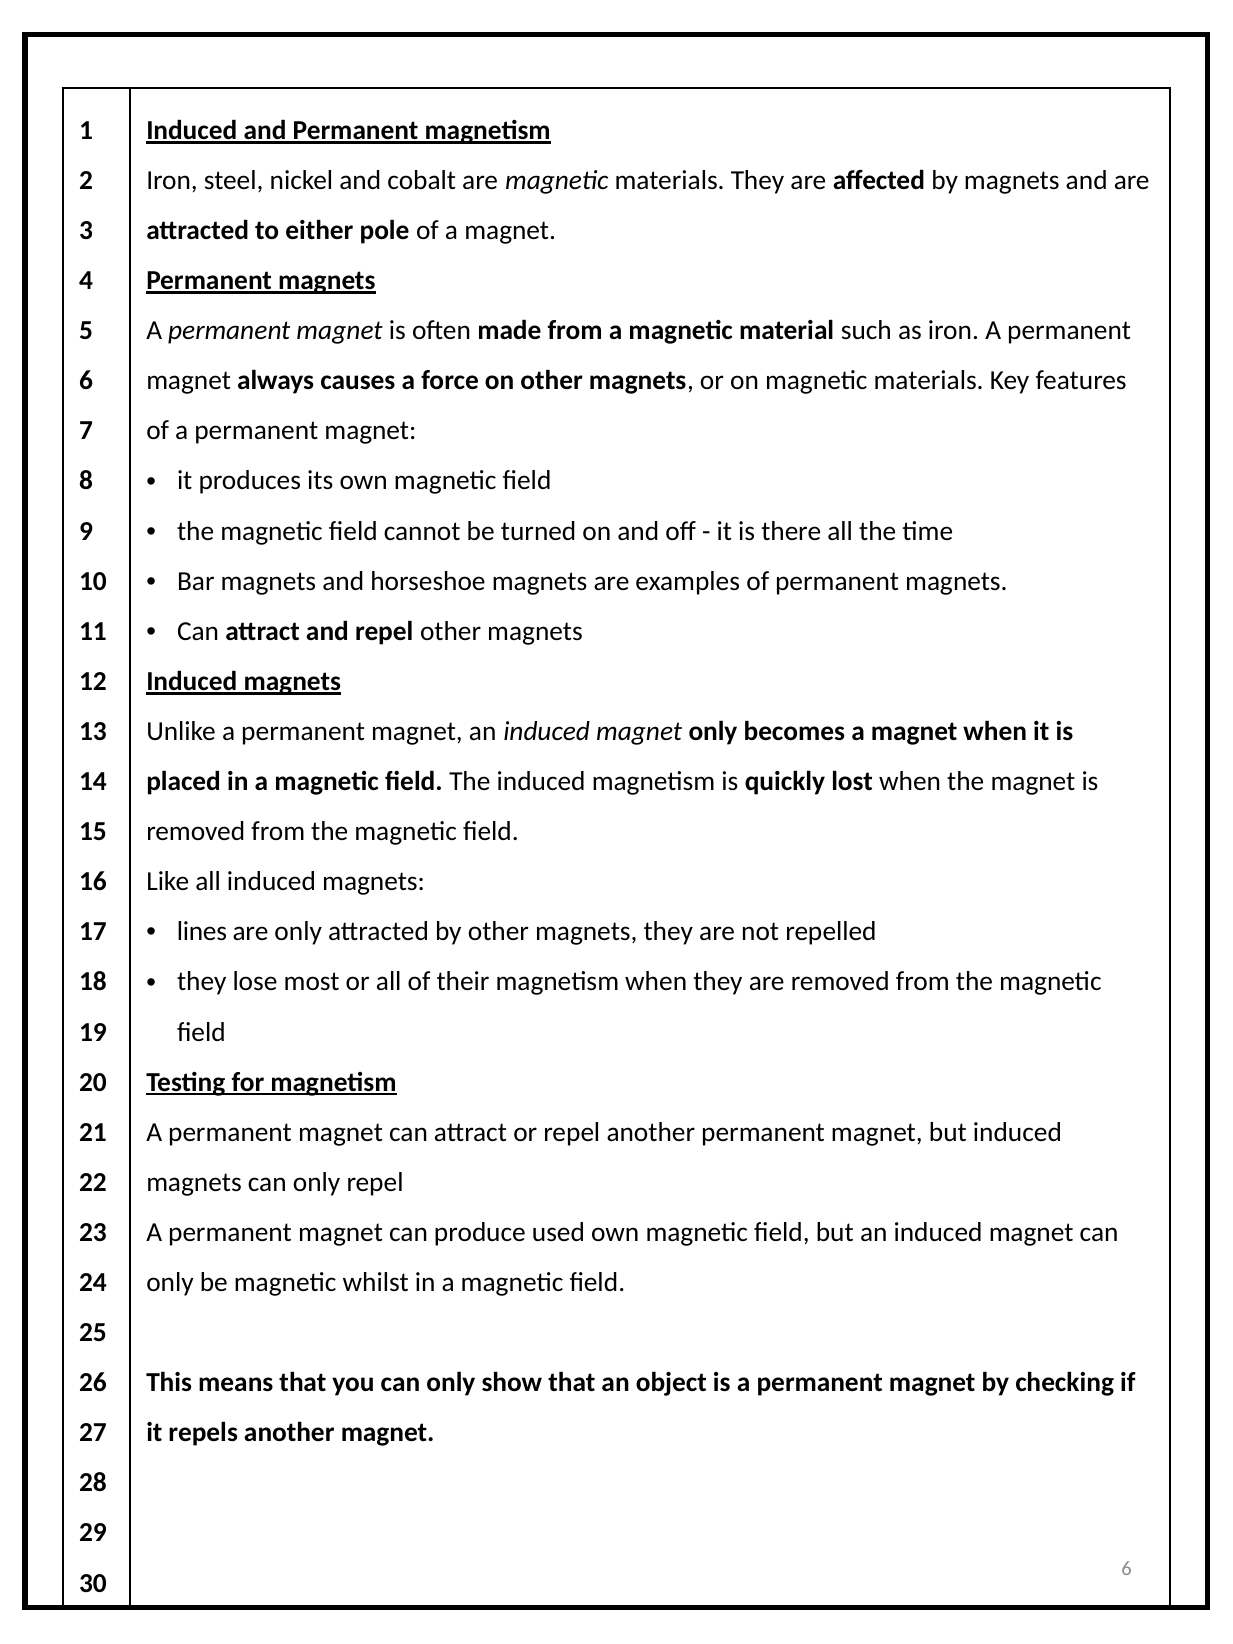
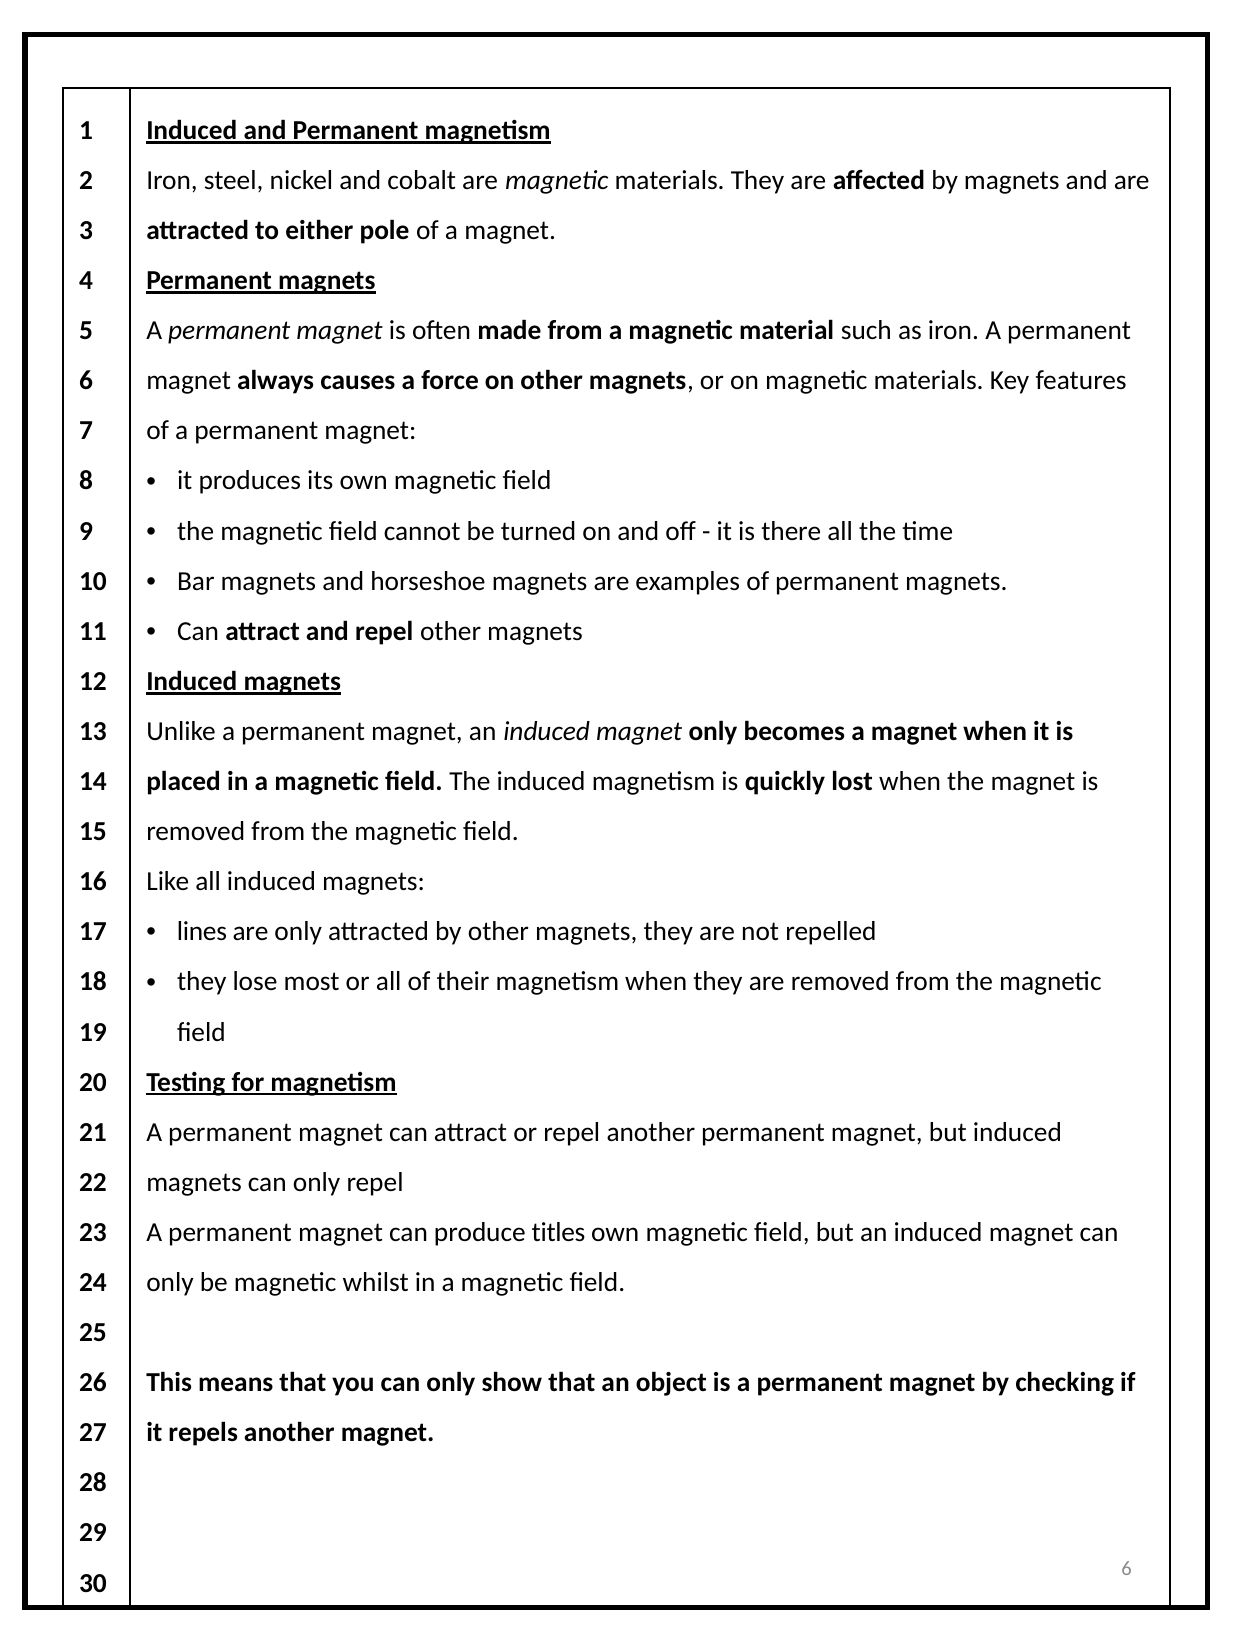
used: used -> titles (559, 1232)
